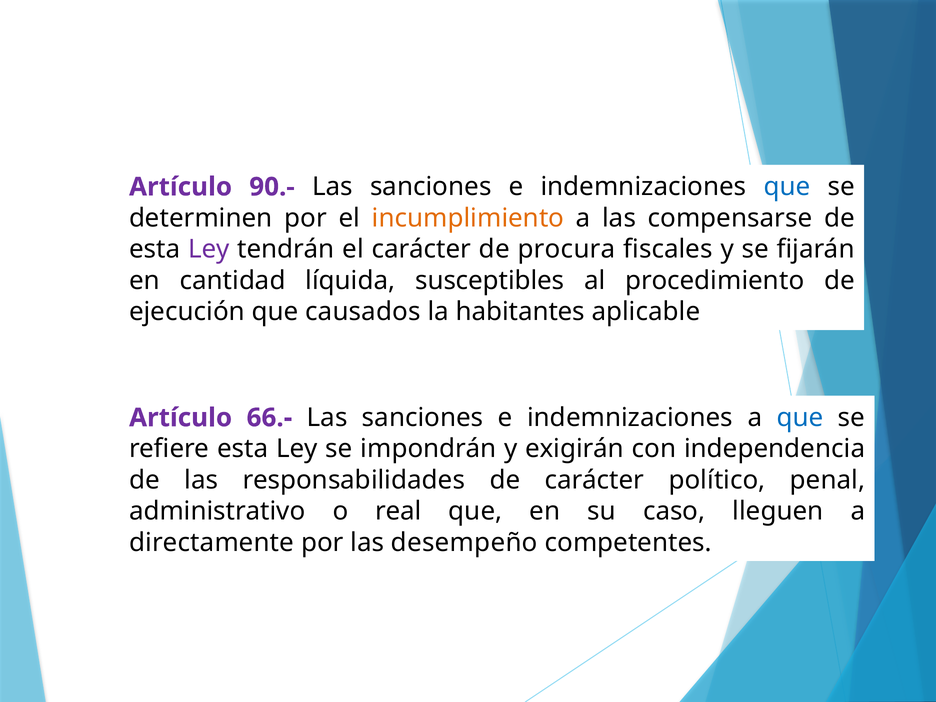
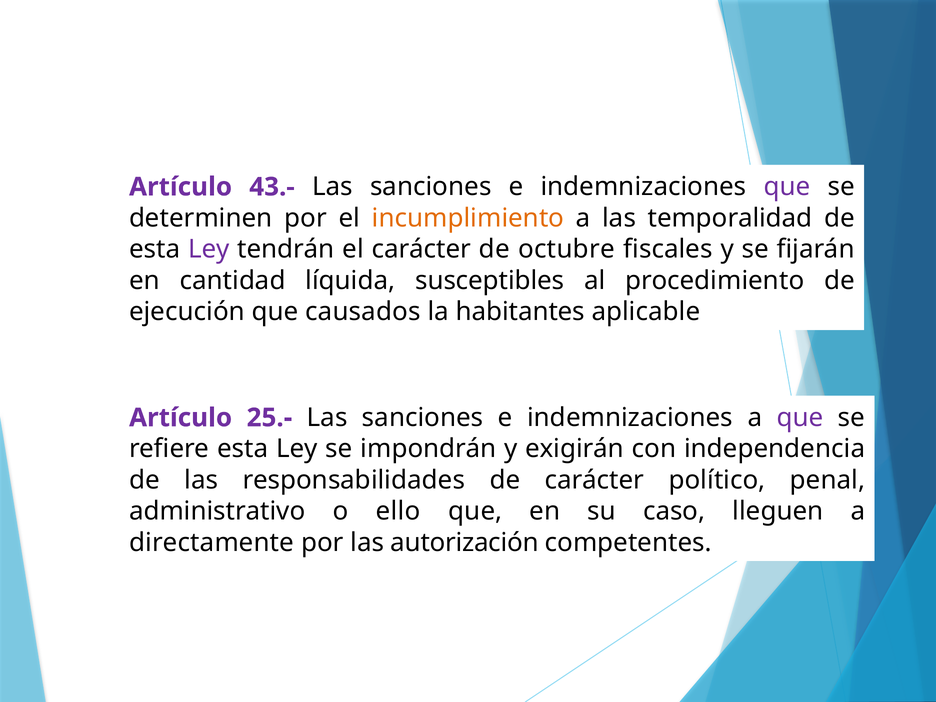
90.-: 90.- -> 43.- (272, 187)
que colour: blue -> purple (787, 187)
compensarse: compensarse -> temporalidad (730, 218)
procura: procura -> octubre (567, 249)
66.-: 66.- -> 25.- (269, 418)
que colour: blue -> purple (800, 418)
real: real -> ello (398, 511)
desempeño: desempeño -> autorización (465, 543)
